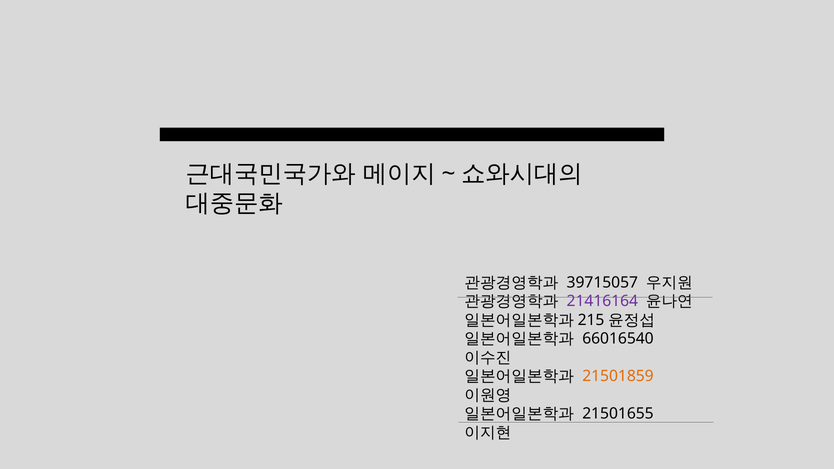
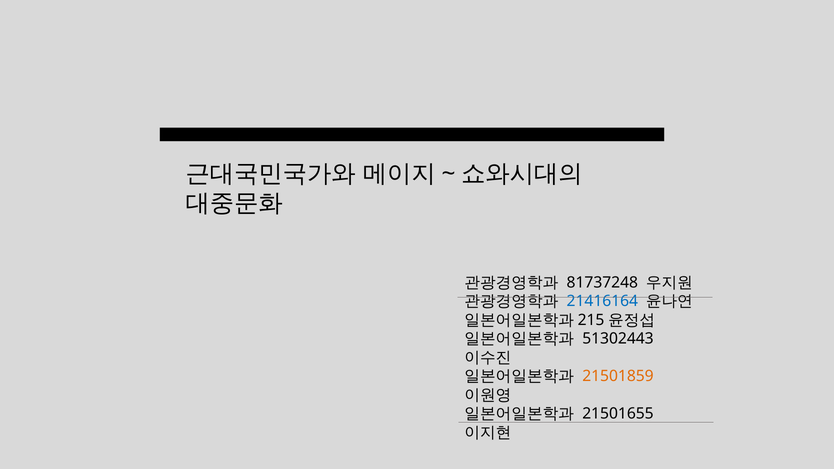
39715057: 39715057 -> 81737248 (602, 282)
21416164 colour: purple -> blue (602, 301)
66016540: 66016540 -> 51302443 (618, 339)
